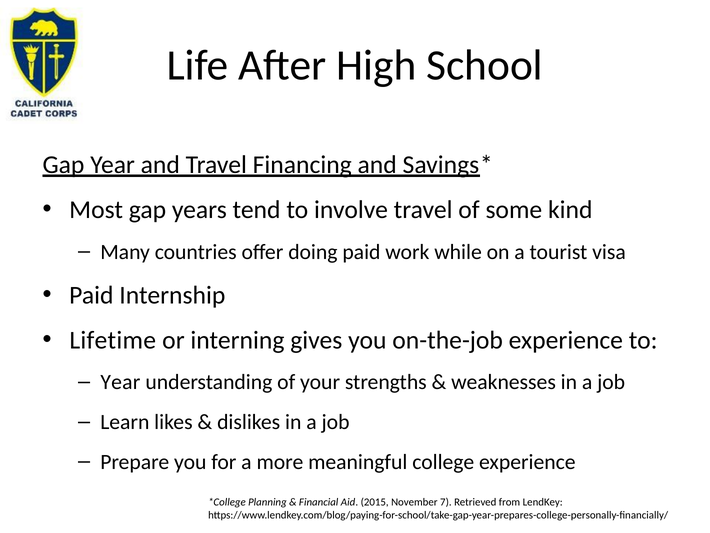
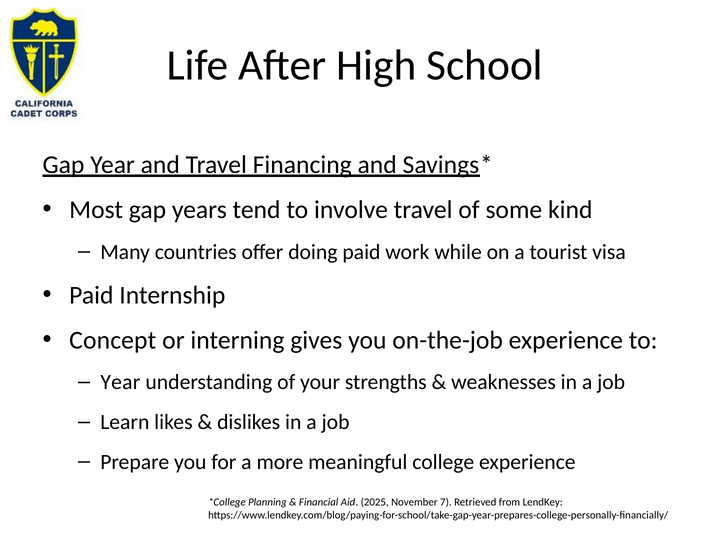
Lifetime: Lifetime -> Concept (113, 340)
2015: 2015 -> 2025 (375, 502)
